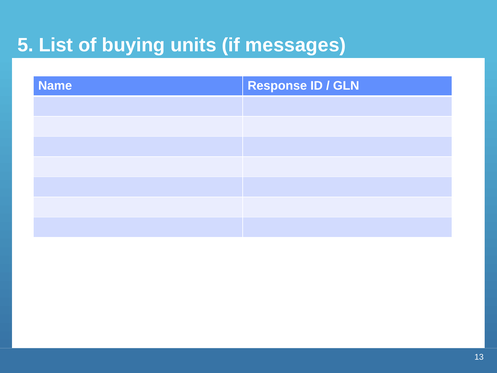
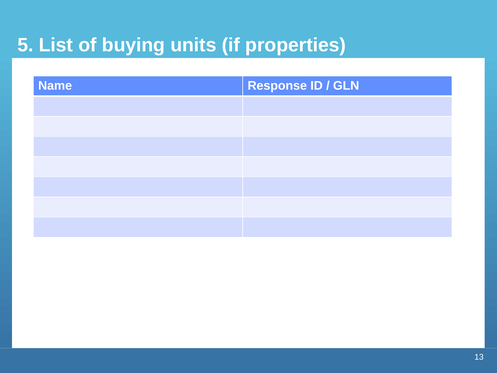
messages: messages -> properties (296, 45)
